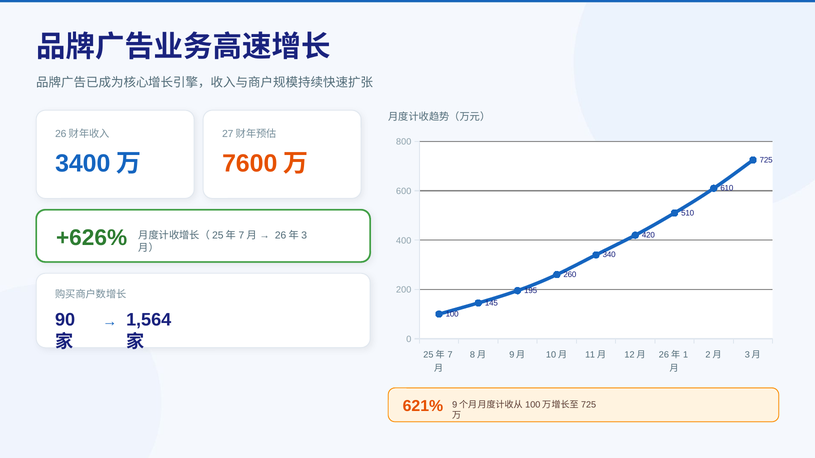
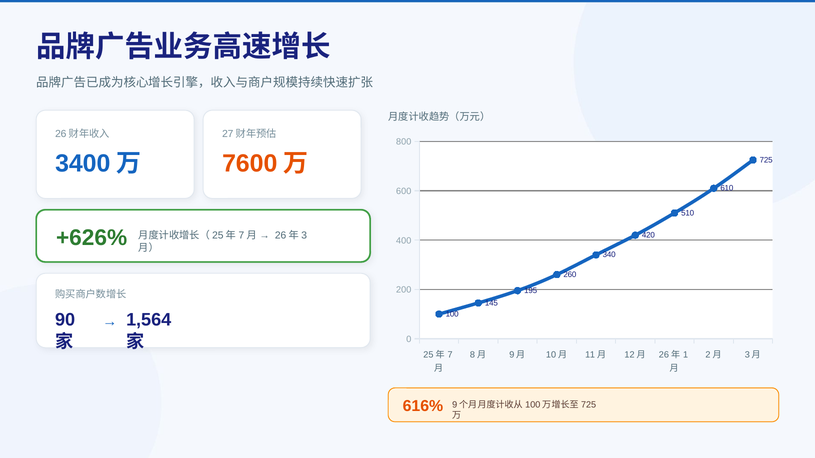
621%: 621% -> 616% (423, 407)
